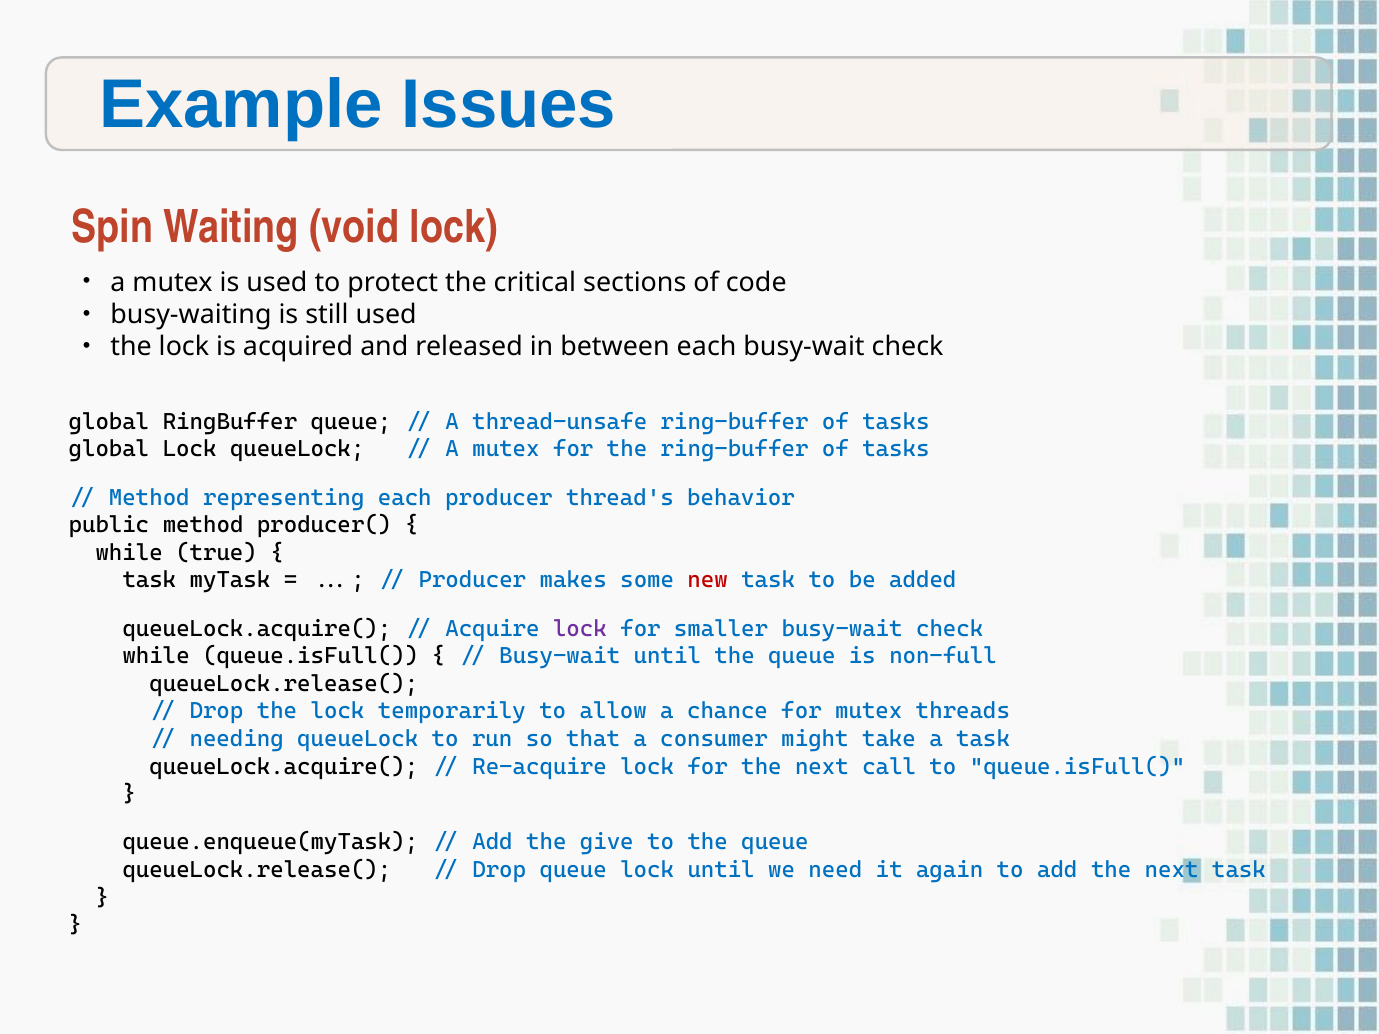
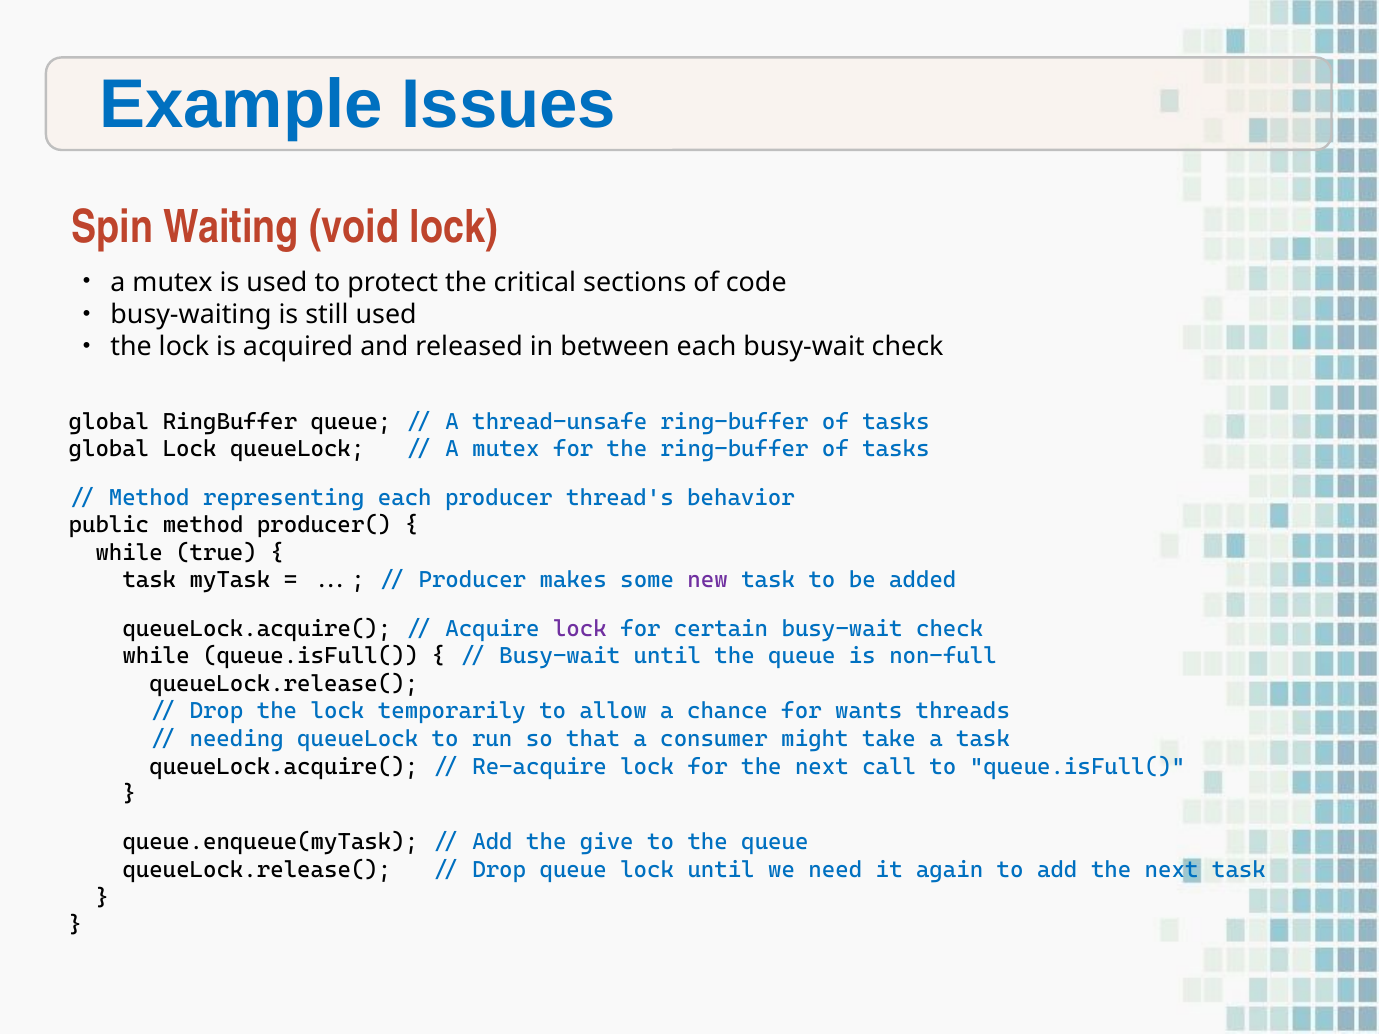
new colour: red -> purple (708, 580)
smaller: smaller -> certain (721, 629)
for mutex: mutex -> wants (869, 712)
